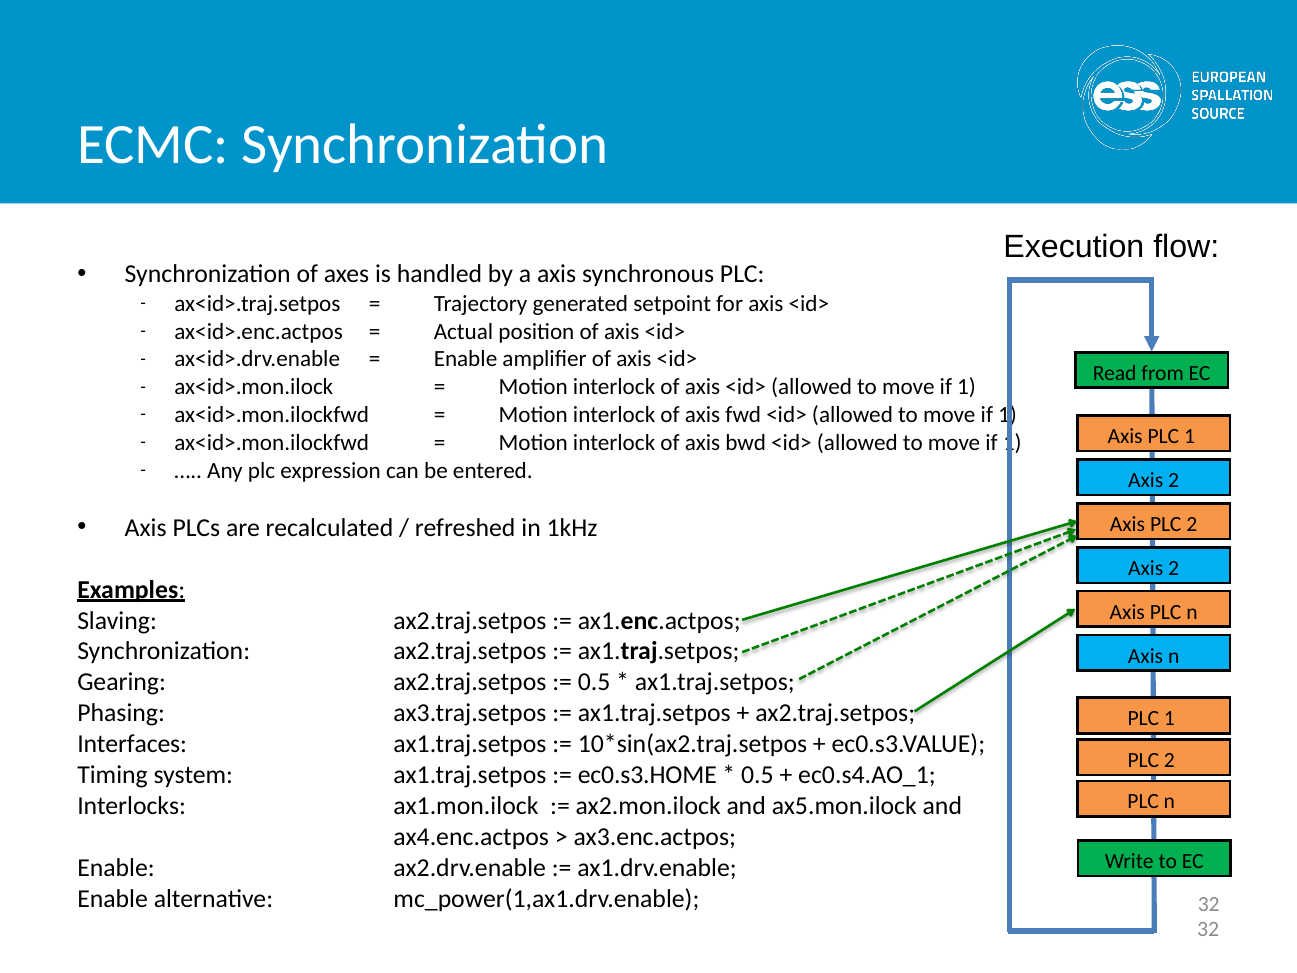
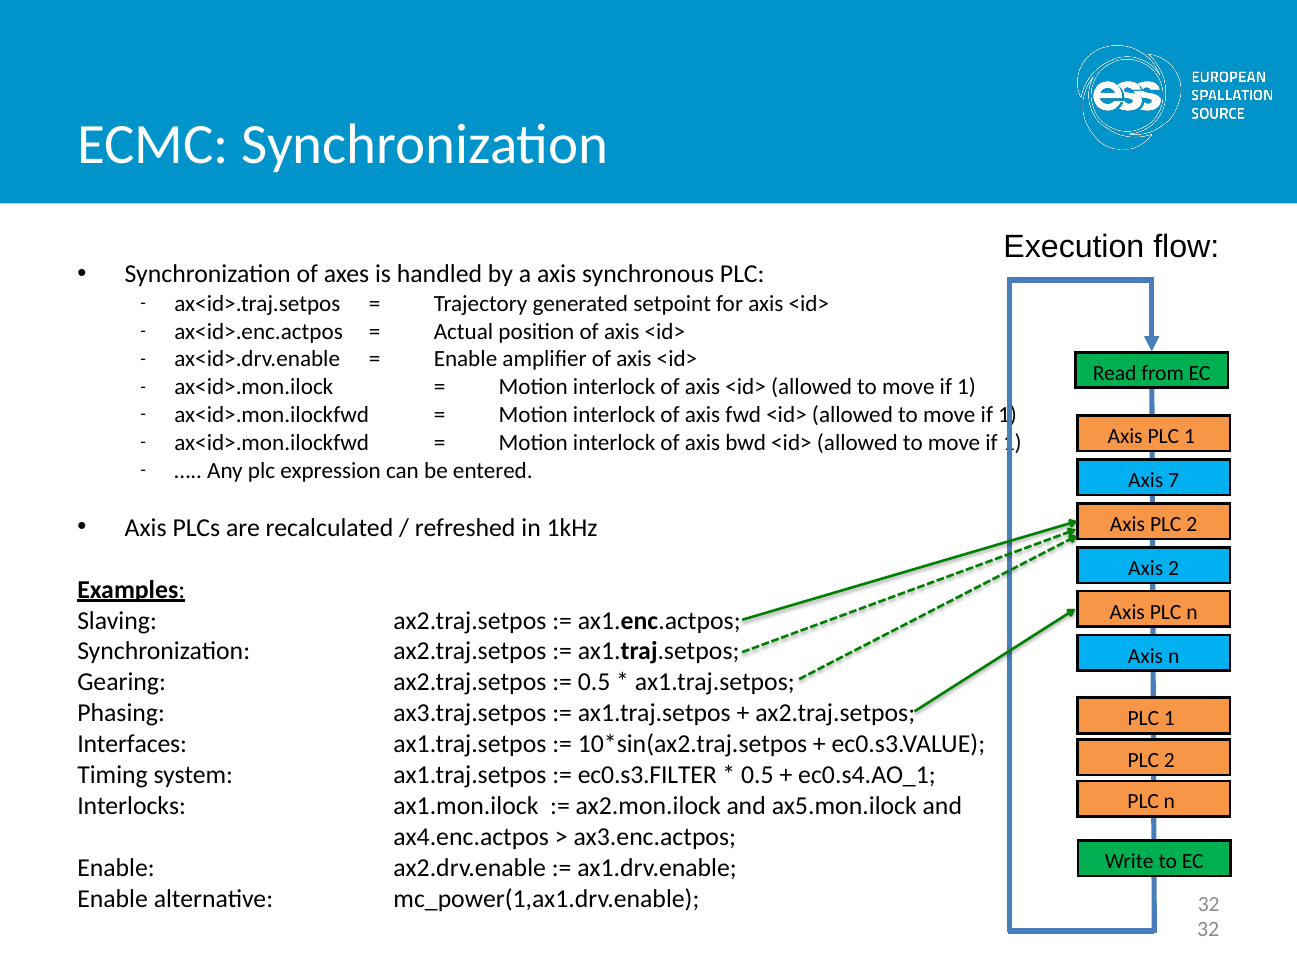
2: 2 -> 7 (1174, 480)
ec0.s3.HOME: ec0.s3.HOME -> ec0.s3.FILTER (647, 775)
